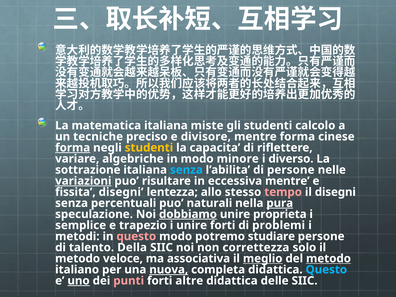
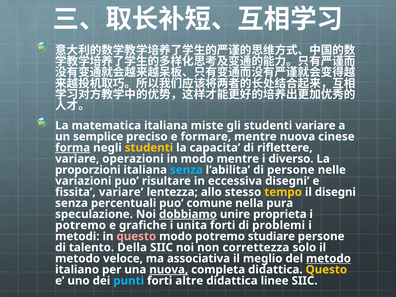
studenti calcolo: calcolo -> variare (315, 126)
tecniche: tecniche -> semplice (98, 137)
divisore: divisore -> formare (206, 137)
mentre forma: forma -> nuova (297, 137)
algebriche: algebriche -> operazioni (133, 159)
modo minore: minore -> mentre (238, 159)
sottrazione: sottrazione -> proporzioni (88, 170)
variazioni underline: present -> none (83, 181)
eccessiva mentre: mentre -> disegni (287, 181)
fissita disegni: disegni -> variare (121, 192)
tempo colour: pink -> yellow (283, 192)
naturali: naturali -> comune (209, 203)
pura underline: present -> none (280, 203)
semplice: semplice -> potremo (81, 225)
trapezio: trapezio -> grafiche (143, 225)
i unire: unire -> unita (192, 225)
meglio underline: present -> none (263, 259)
Questo colour: light blue -> yellow (326, 270)
uno underline: present -> none (79, 281)
punti colour: pink -> light blue (129, 281)
delle: delle -> linee (275, 281)
